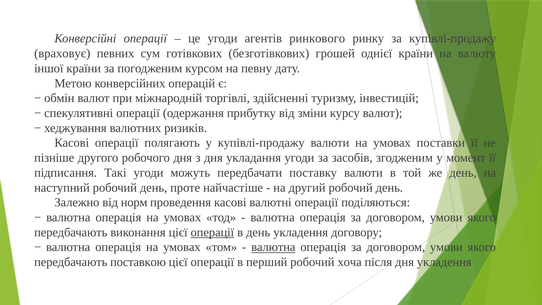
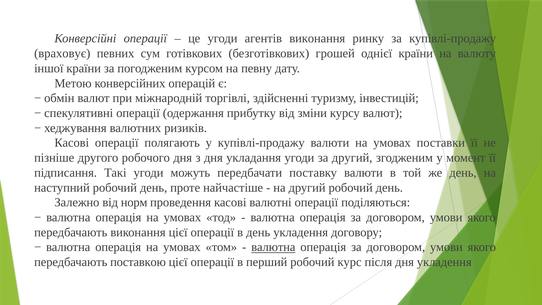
агентів ринкового: ринкового -> виконання (317, 39)
за засобів: засобів -> другий (352, 158)
операції underline: present -> none (212, 232)
хоча: хоча -> курс (350, 262)
